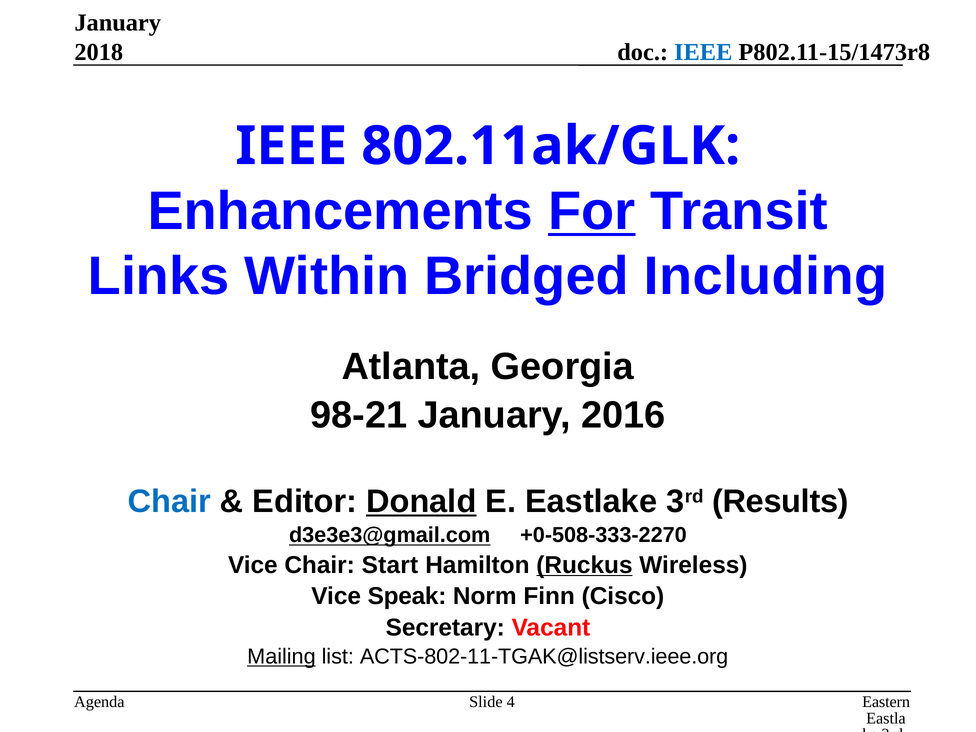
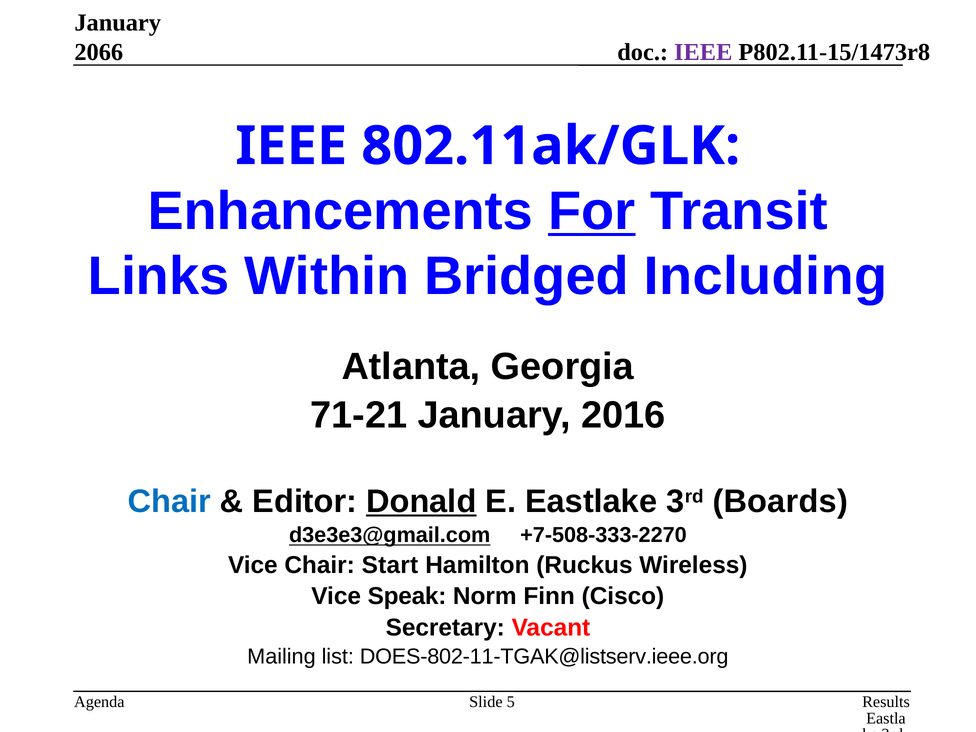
2018: 2018 -> 2066 (99, 52)
IEEE colour: blue -> purple (703, 52)
98-21: 98-21 -> 71-21 (359, 415)
Results: Results -> Boards (780, 502)
+0-508-333-2270: +0-508-333-2270 -> +7-508-333-2270 (603, 535)
Ruckus underline: present -> none (584, 565)
Mailing underline: present -> none (281, 657)
ACTS-802-11-TGAK@listserv.ieee.org: ACTS-802-11-TGAK@listserv.ieee.org -> DOES-802-11-TGAK@listserv.ieee.org (544, 657)
Eastern: Eastern -> Results (886, 702)
4: 4 -> 5 (511, 702)
